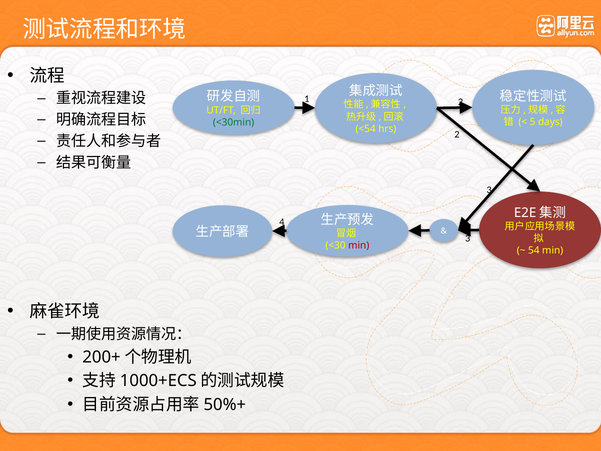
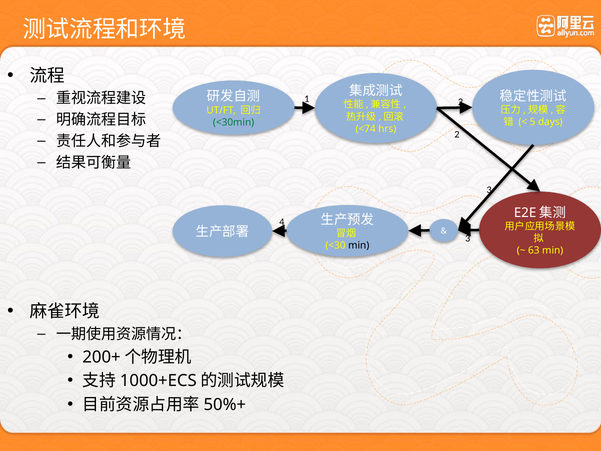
<54: <54 -> <74 (366, 129)
min colour: red -> black (359, 245)
54: 54 -> 63 (534, 251)
